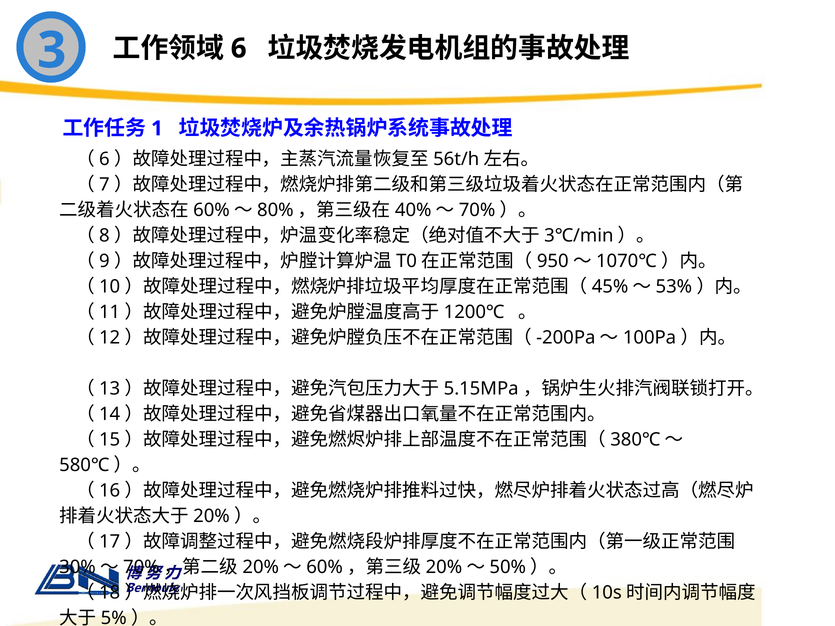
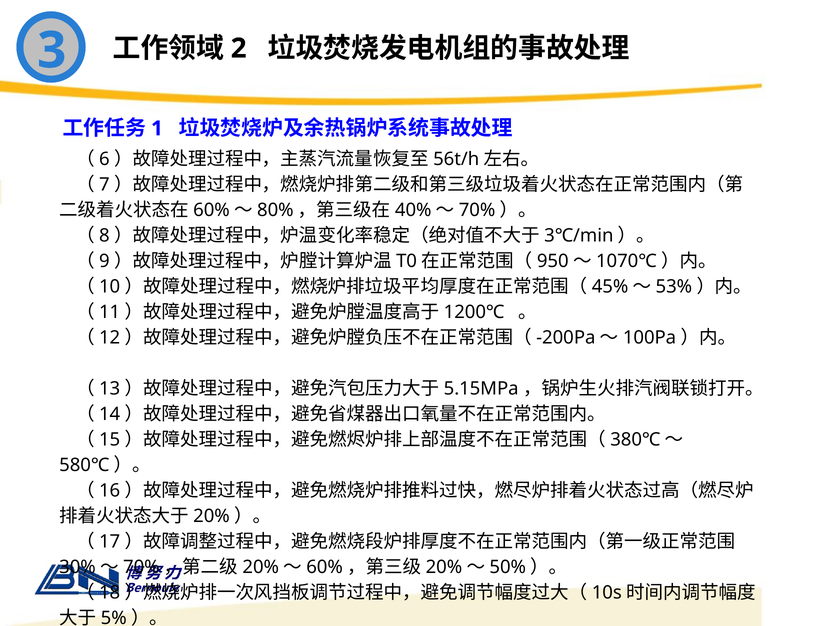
6: 6 -> 2 (239, 48)
